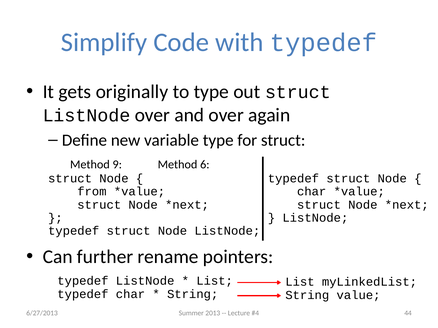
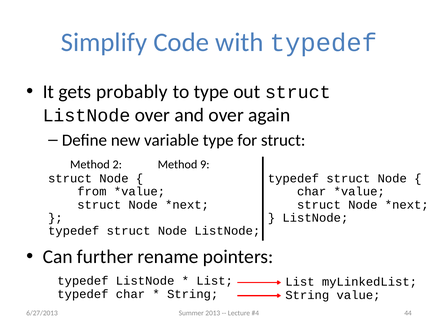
originally: originally -> probably (132, 92)
9: 9 -> 2 (117, 165)
6: 6 -> 9 (205, 165)
